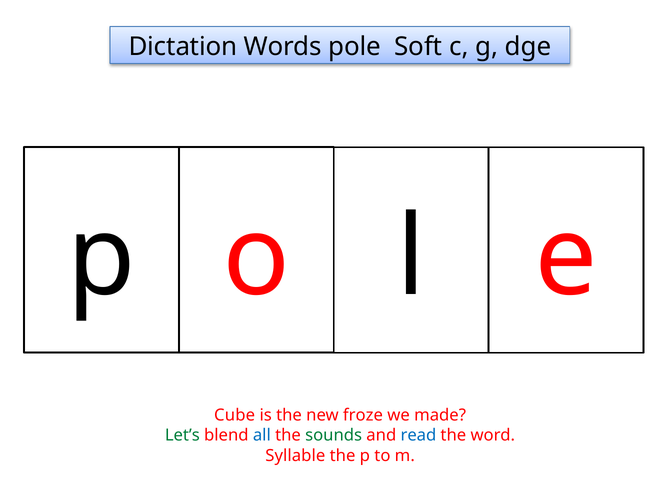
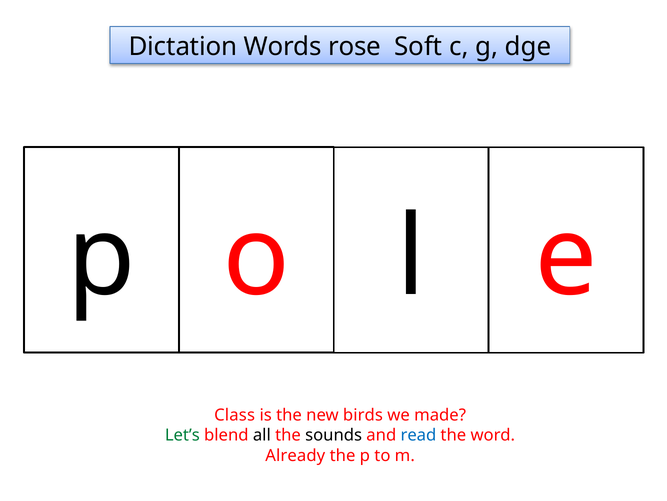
pole: pole -> rose (355, 47)
Cube: Cube -> Class (235, 415)
froze: froze -> birds (363, 415)
all colour: blue -> black (262, 435)
sounds colour: green -> black (334, 435)
Syllable: Syllable -> Already (295, 455)
